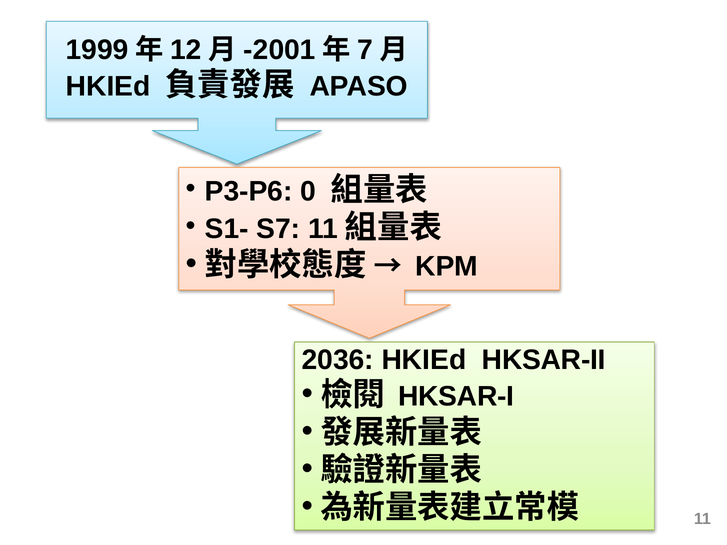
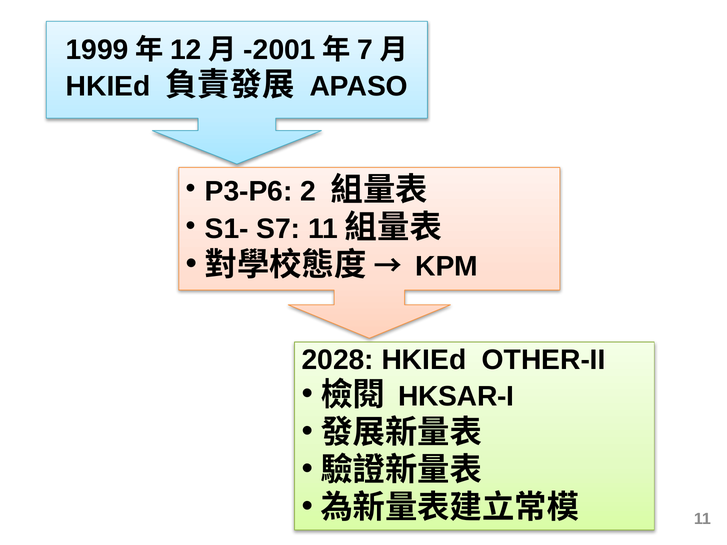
0: 0 -> 2 (308, 191)
2036: 2036 -> 2028 (338, 360)
HKSAR-II: HKSAR-II -> OTHER-II (544, 360)
